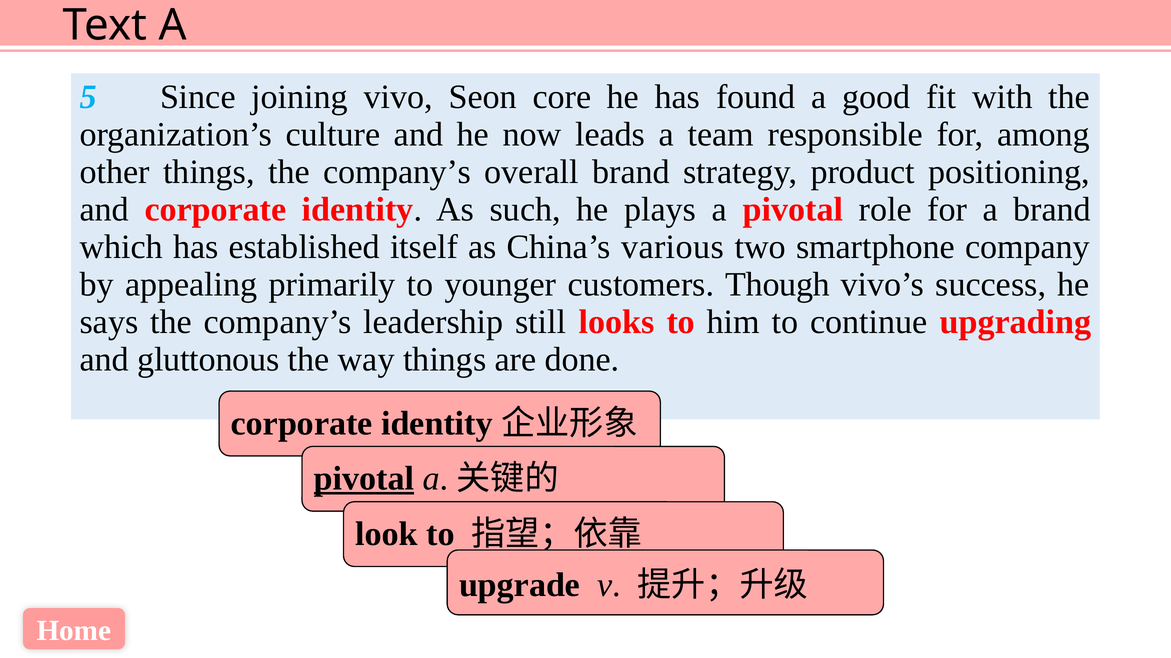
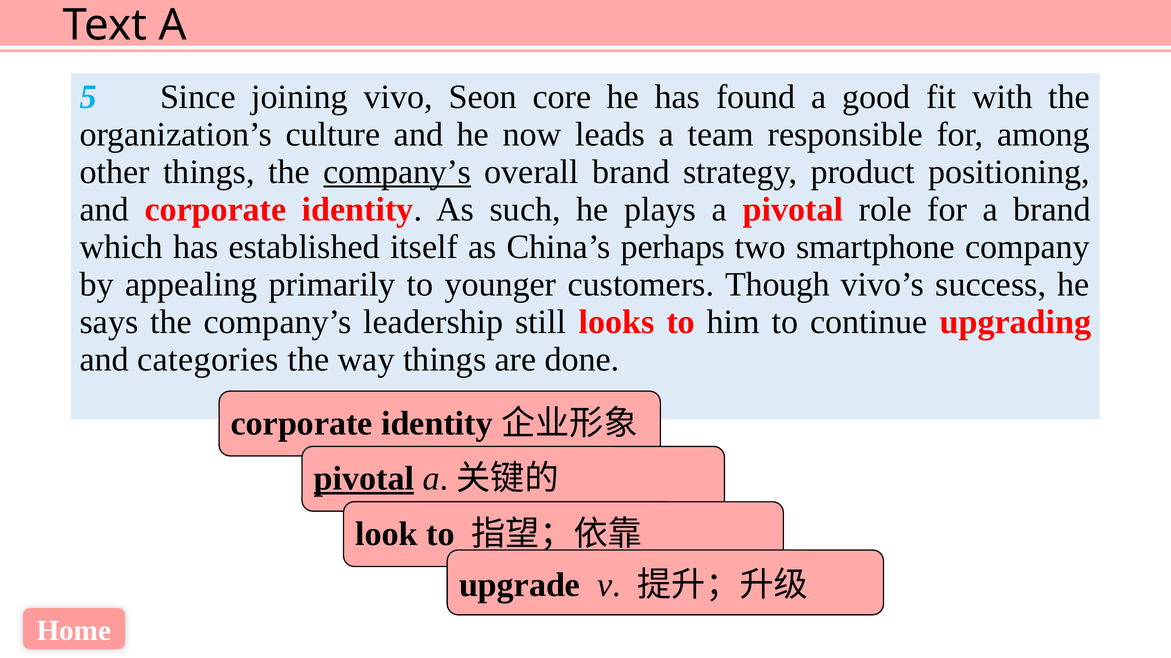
company’s underline: none -> present (397, 172)
various: various -> perhaps (673, 247)
gluttonous: gluttonous -> categories (208, 360)
